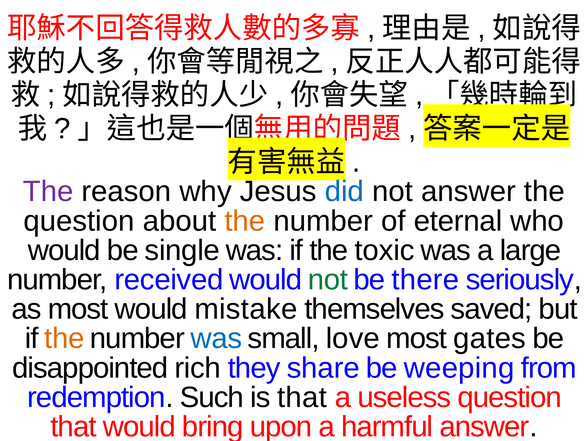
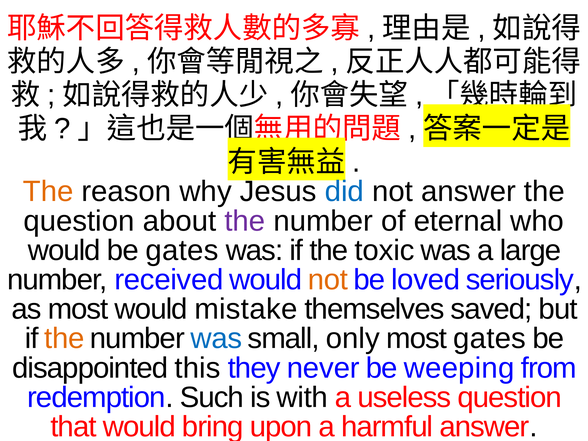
The colour: purple -> orange (48, 192)
the colour: orange -> purple (245, 221)
be single: single -> gates (182, 250)
not colour: green -> orange (328, 280)
there: there -> loved (426, 280)
love: love -> only (353, 339)
rich: rich -> this (198, 368)
share: share -> never (323, 368)
is that: that -> with (302, 397)
